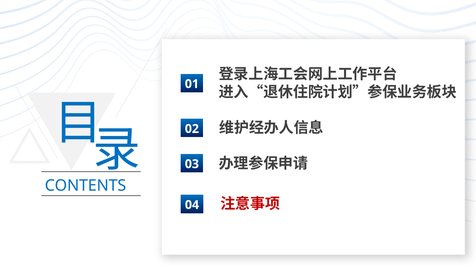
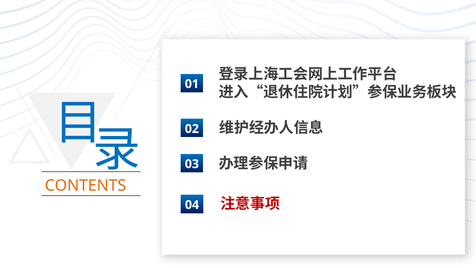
CONTENTS colour: blue -> orange (85, 185)
